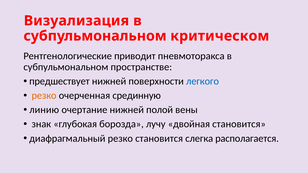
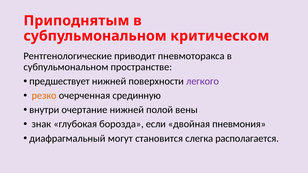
Визуализация: Визуализация -> Приподнятым (76, 21)
легкого colour: blue -> purple (203, 81)
линию: линию -> внутри (44, 110)
лучу: лучу -> если (156, 124)
двойная становится: становится -> пневмония (239, 124)
диафрагмальный резко: резко -> могут (120, 139)
